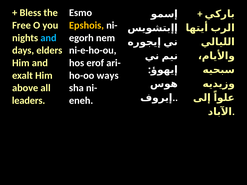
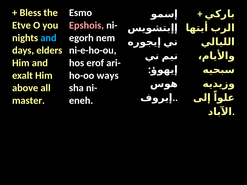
Free: Free -> Etve (21, 25)
Epshois colour: yellow -> pink (86, 25)
leaders: leaders -> master (28, 101)
